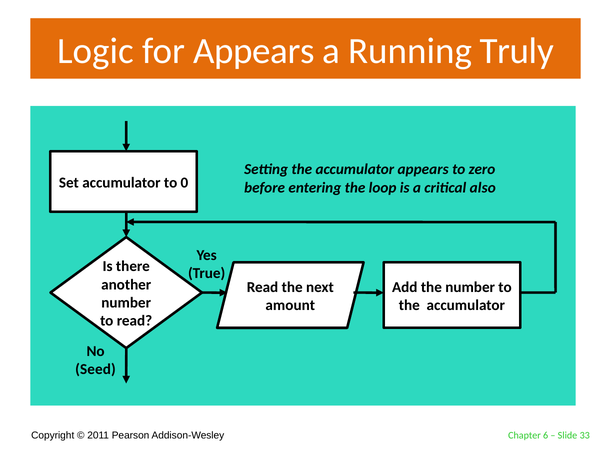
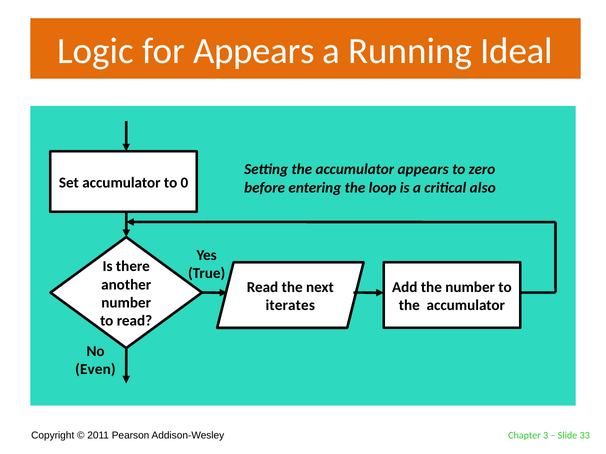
Truly: Truly -> Ideal (517, 51)
amount: amount -> iterates (290, 306)
Seed: Seed -> Even (95, 370)
6: 6 -> 3 (546, 436)
